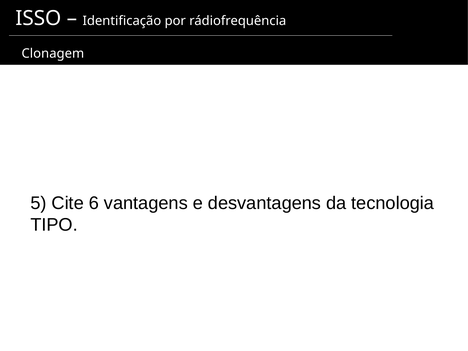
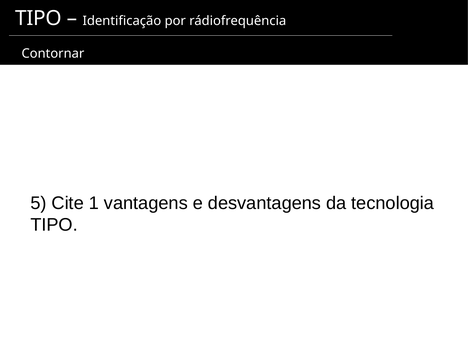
ISSO: ISSO -> TIPO (38, 18)
Clonagem: Clonagem -> Contornar (53, 54)
6: 6 -> 1 (94, 203)
